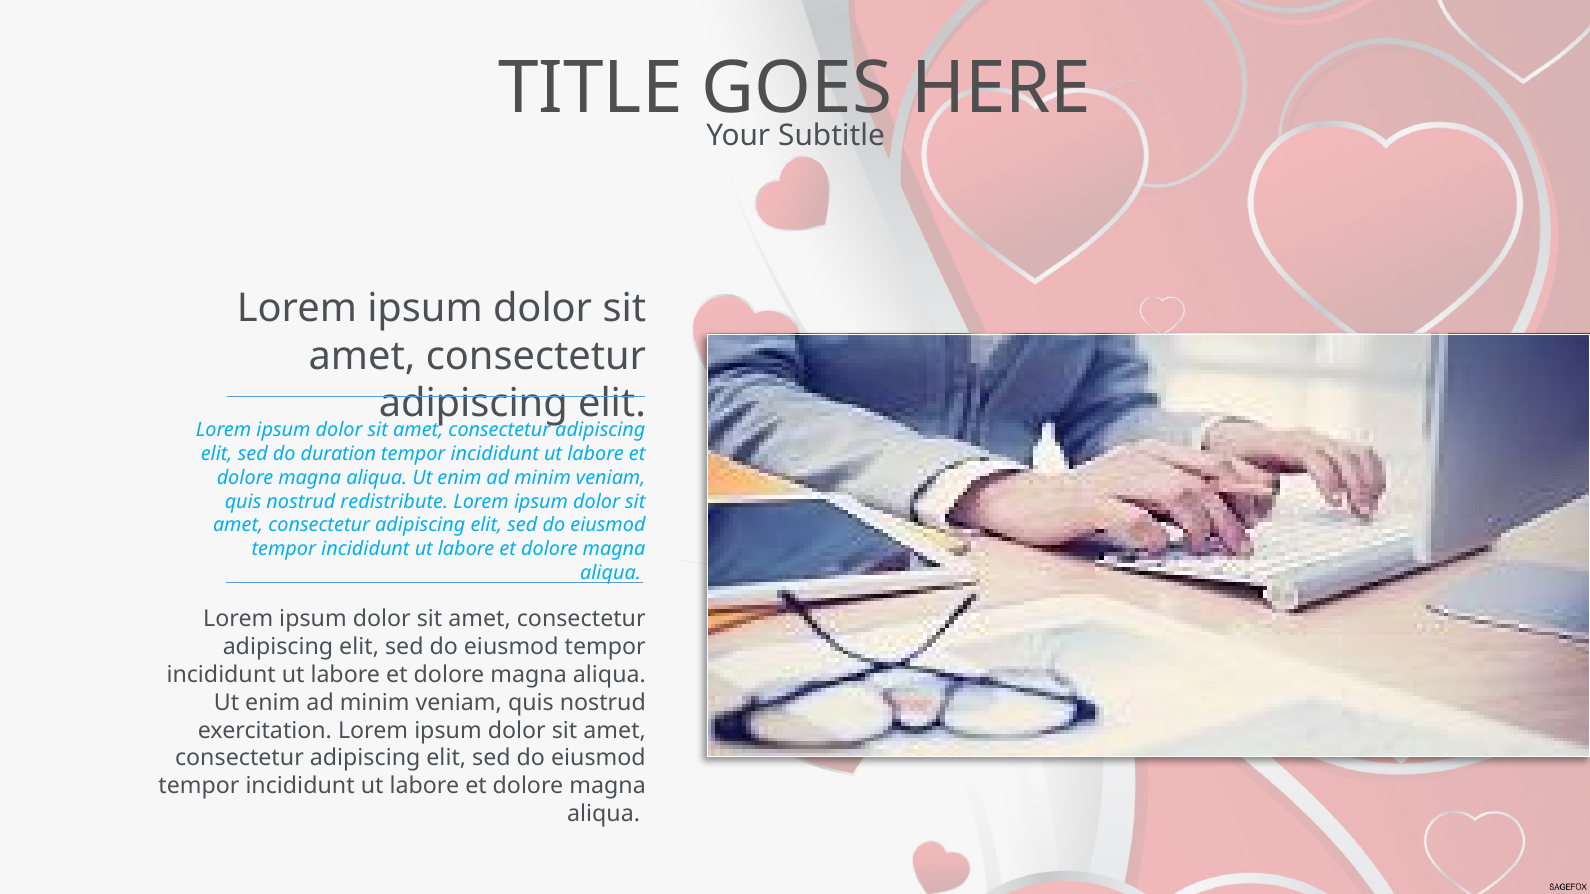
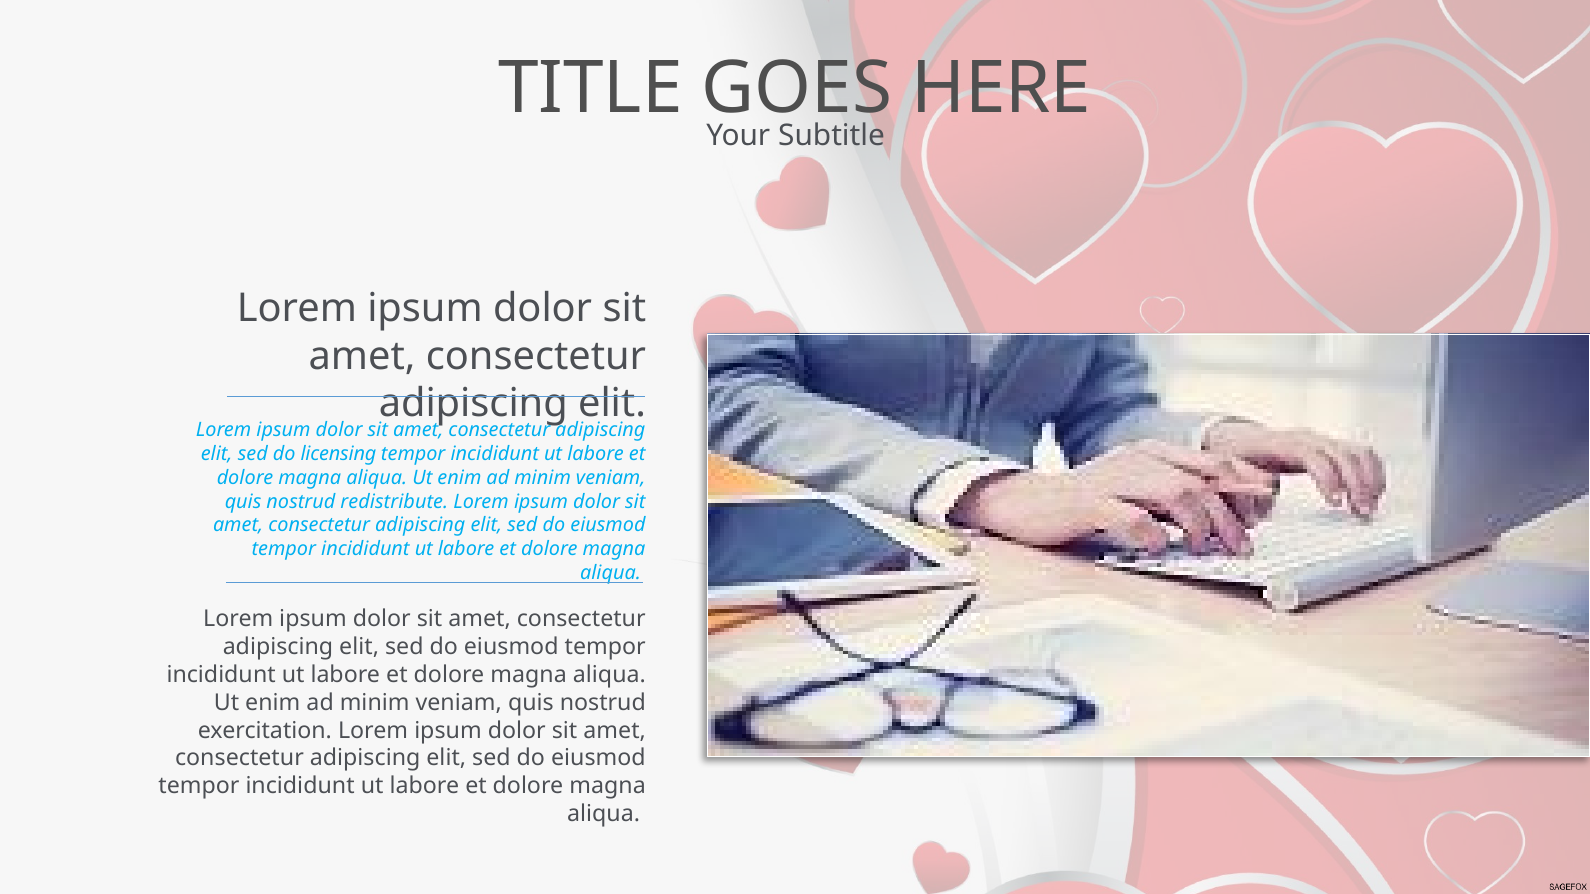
duration: duration -> licensing (338, 454)
